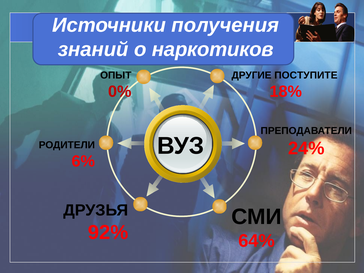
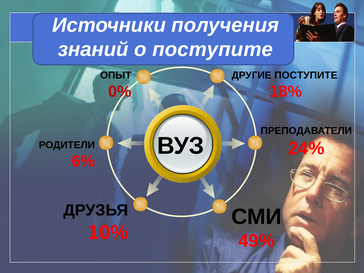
о наркотиков: наркотиков -> поступите (213, 49)
92%: 92% -> 10% (108, 232)
64%: 64% -> 49% (257, 241)
